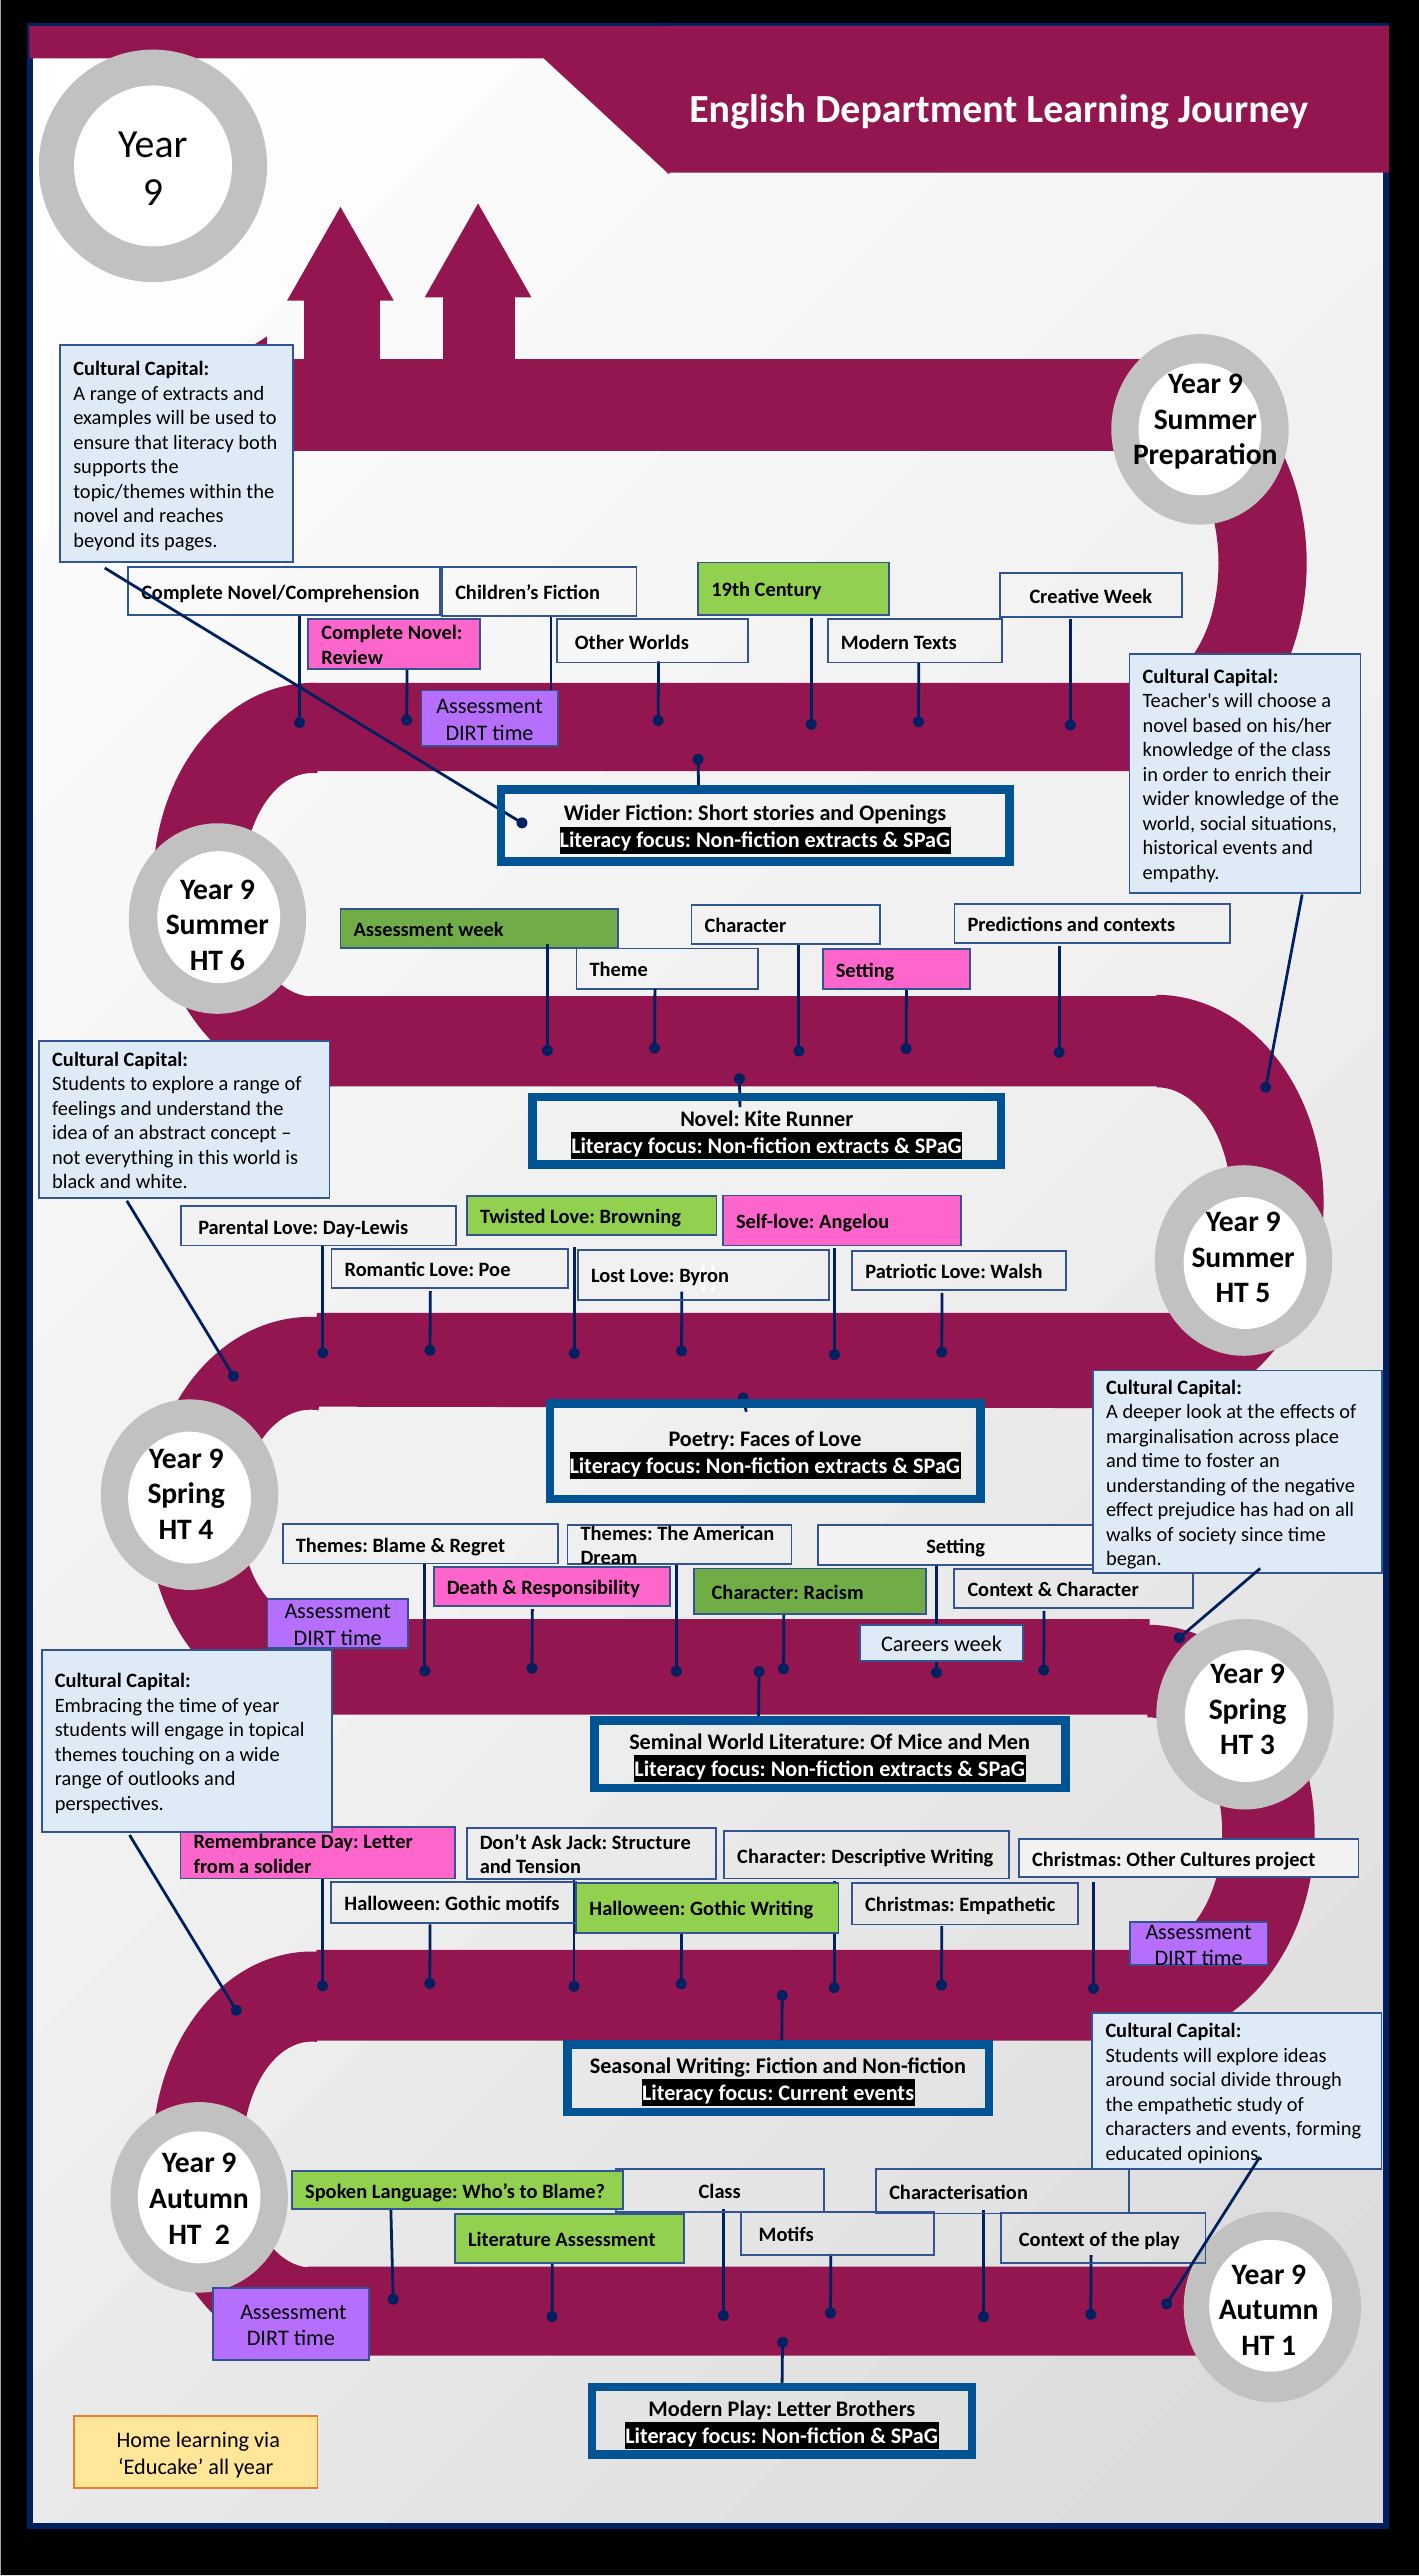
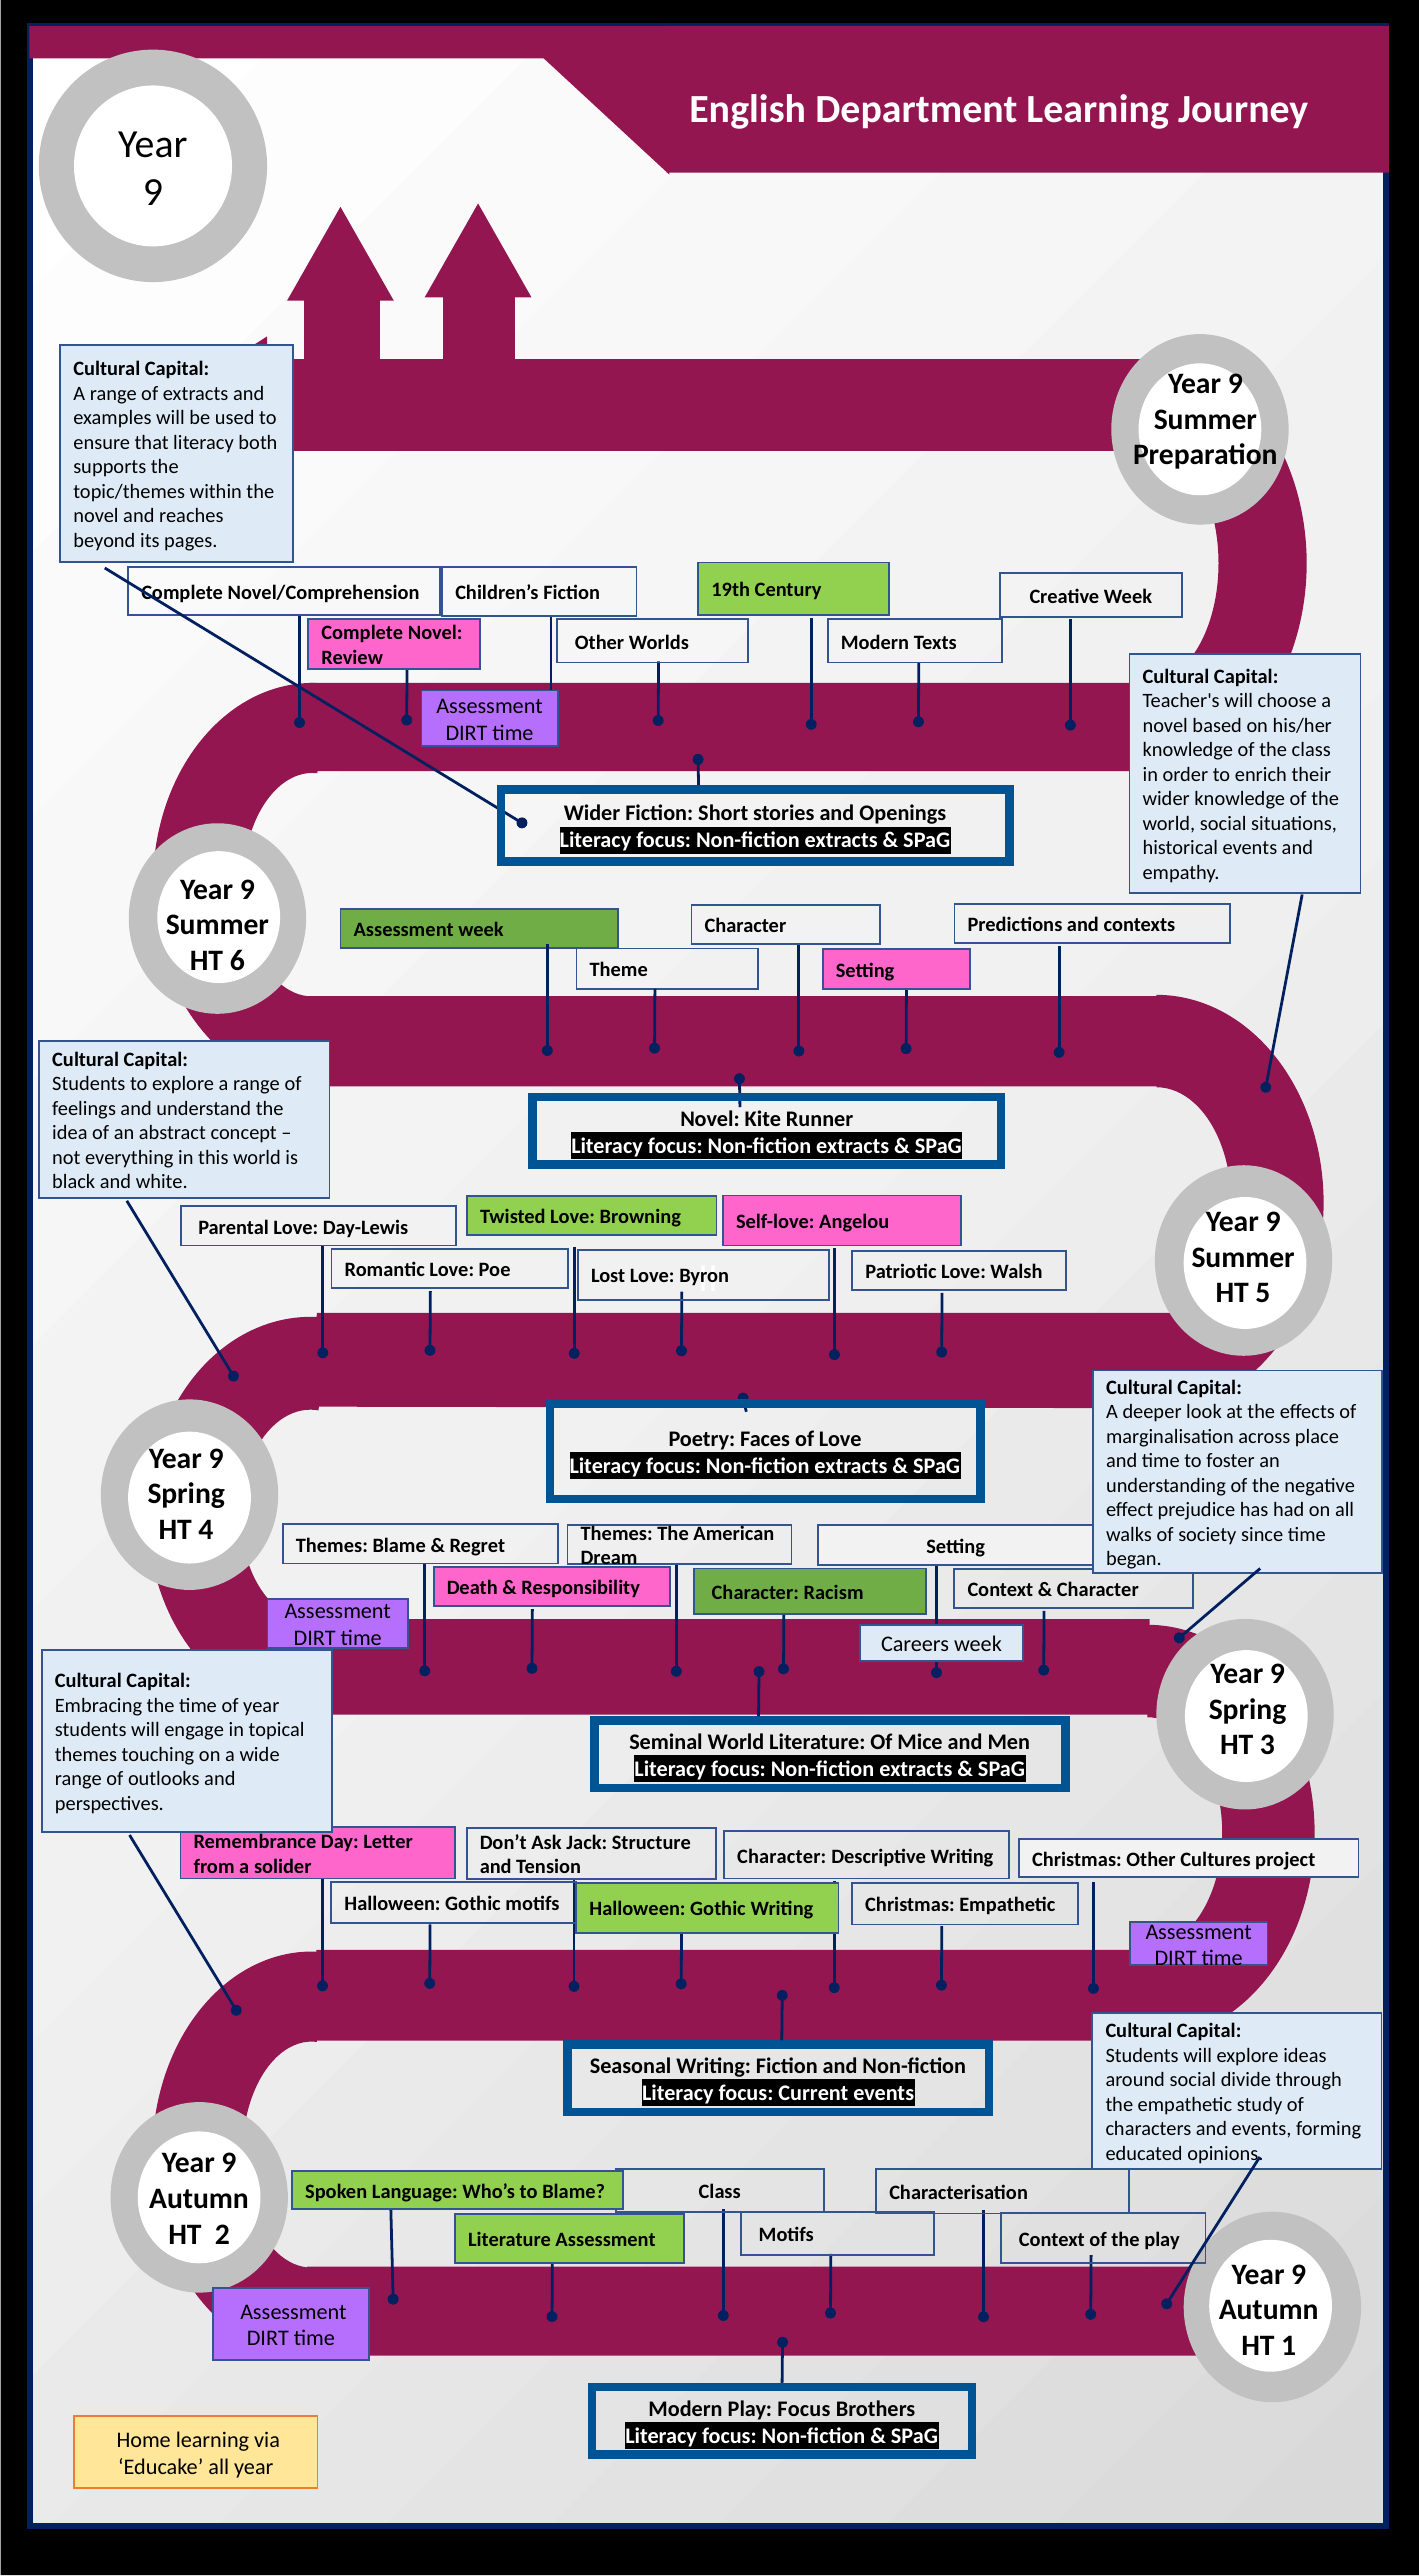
Play Letter: Letter -> Focus (804, 2408)
